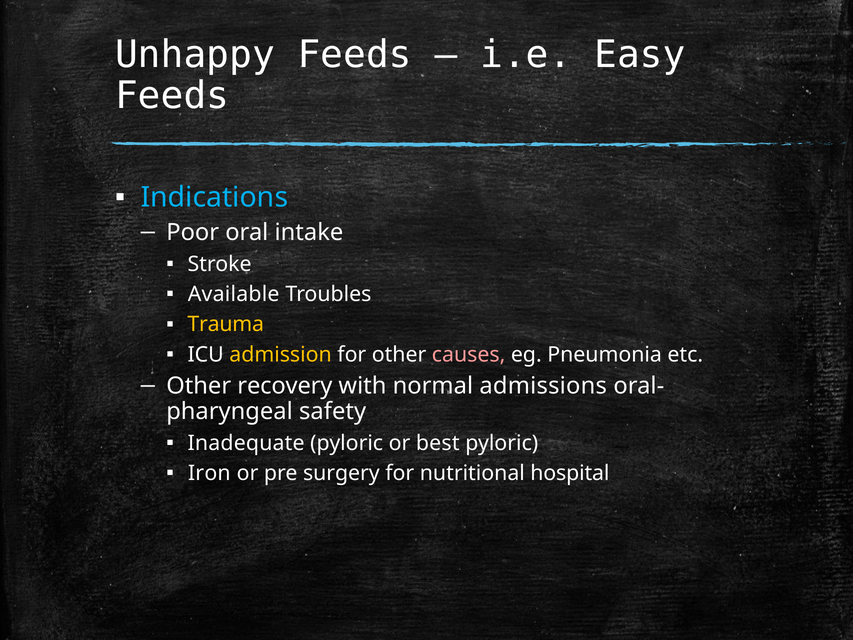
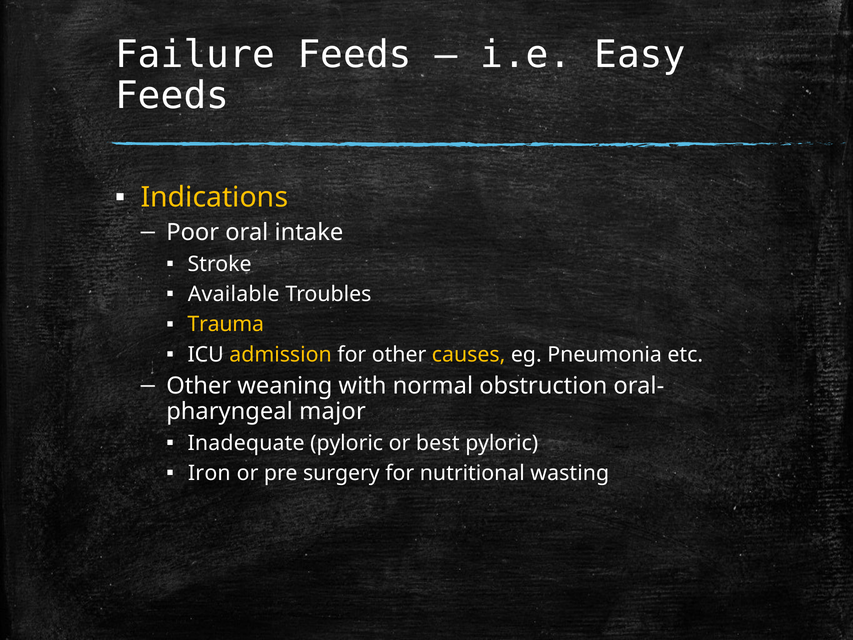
Unhappy: Unhappy -> Failure (195, 55)
Indications colour: light blue -> yellow (214, 197)
causes colour: pink -> yellow (469, 354)
recovery: recovery -> weaning (285, 386)
admissions: admissions -> obstruction (543, 386)
safety: safety -> major (333, 411)
hospital: hospital -> wasting (570, 473)
